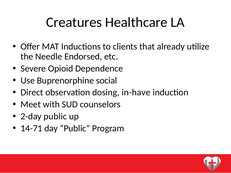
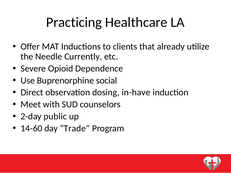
Creatures: Creatures -> Practicing (74, 22)
Endorsed: Endorsed -> Currently (83, 57)
14-71: 14-71 -> 14-60 (31, 128)
day Public: Public -> Trade (75, 128)
